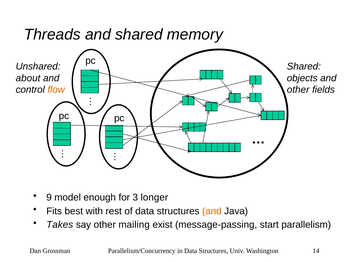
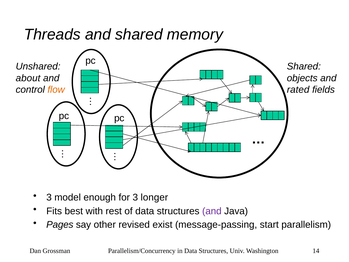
other: other -> rated (298, 90)
9: 9 -> 3 (49, 197)
and colour: orange -> purple (212, 211)
Takes: Takes -> Pages (60, 224)
mailing: mailing -> revised (134, 224)
